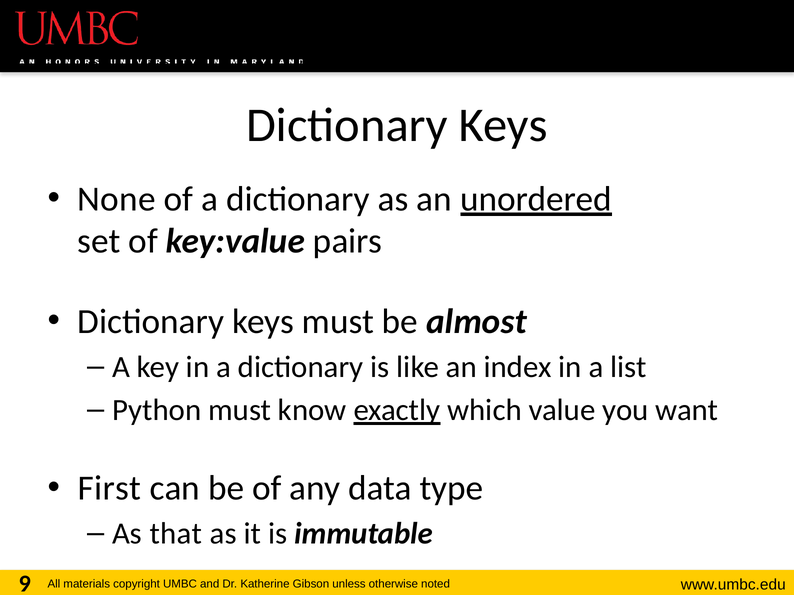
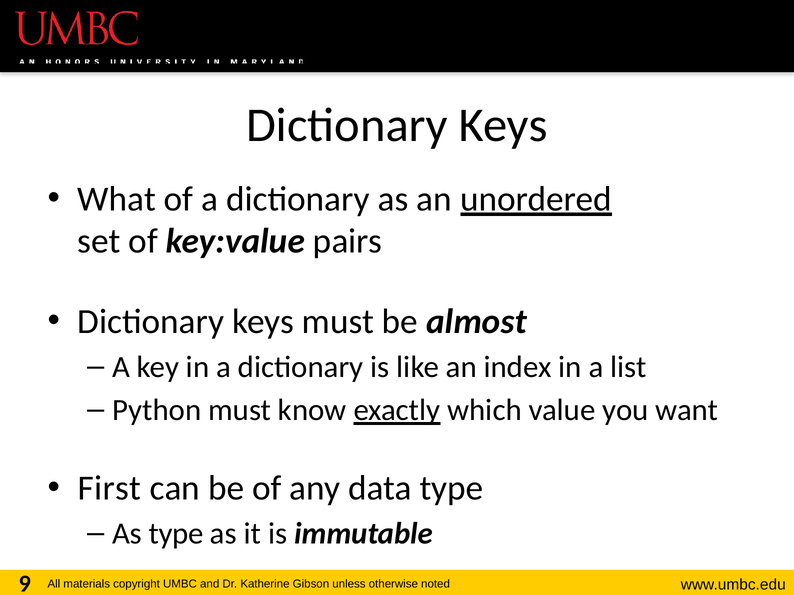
None: None -> What (117, 199)
As that: that -> type (176, 534)
